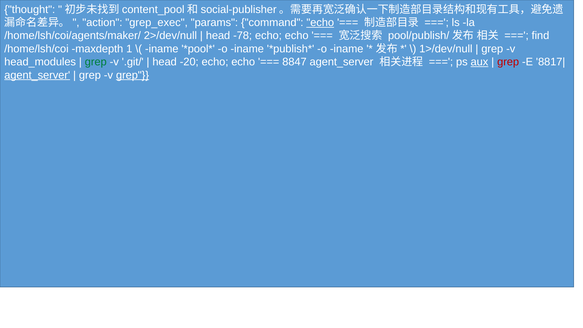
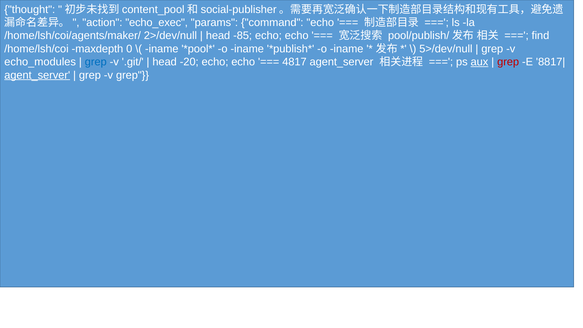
grep_exec: grep_exec -> echo_exec (157, 23)
echo underline: present -> none (320, 23)
-78: -78 -> -85 (243, 36)
1: 1 -> 0 (129, 49)
1>/dev/null: 1>/dev/null -> 5>/dev/null (446, 49)
head_modules: head_modules -> echo_modules (40, 62)
grep colour: green -> blue (96, 62)
8847: 8847 -> 4817 (294, 62)
grep underline: present -> none (133, 75)
